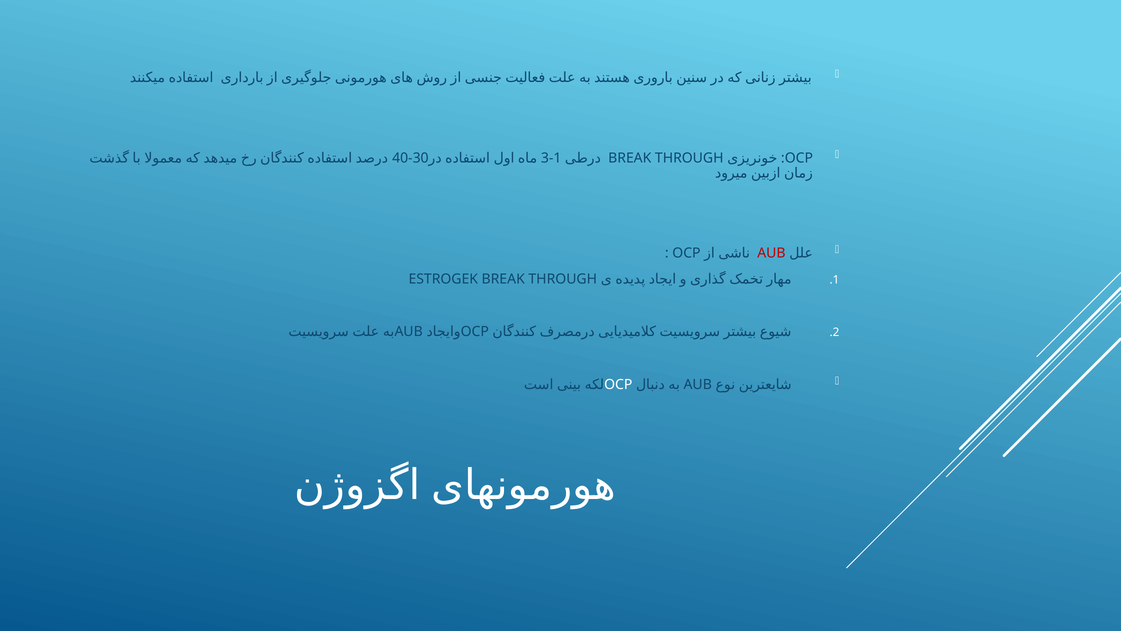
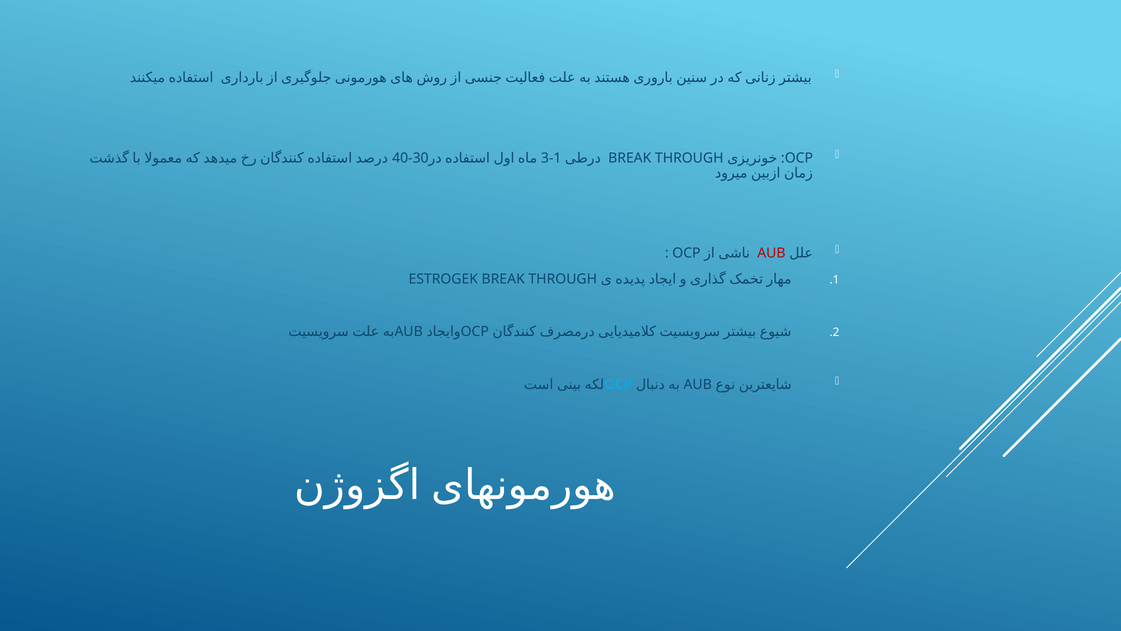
OCP colour: white -> light blue (618, 384)
